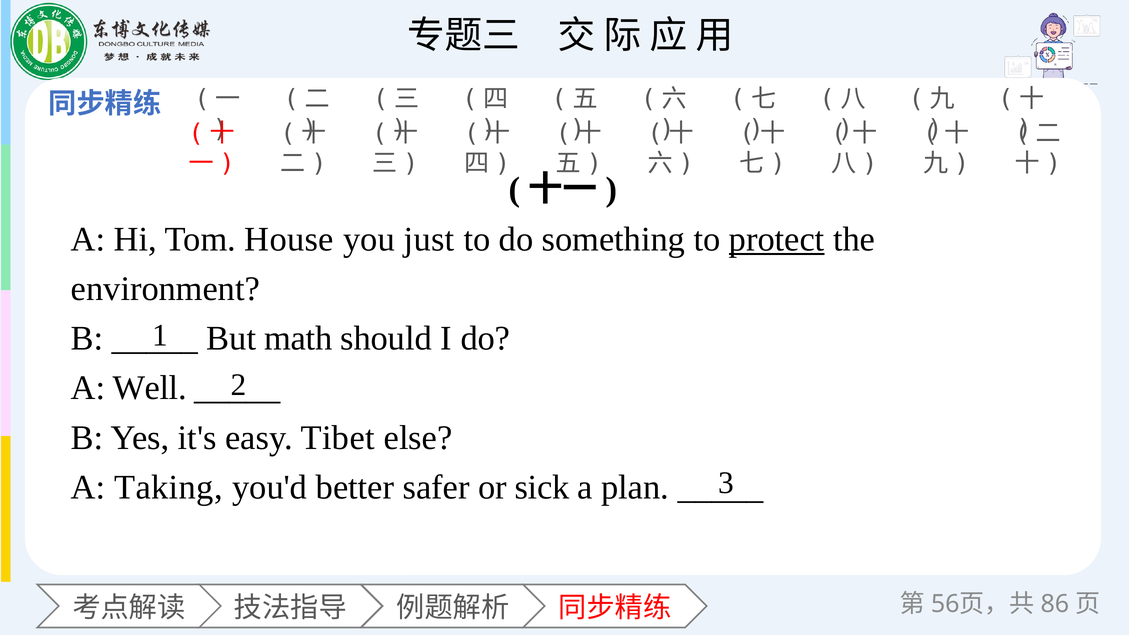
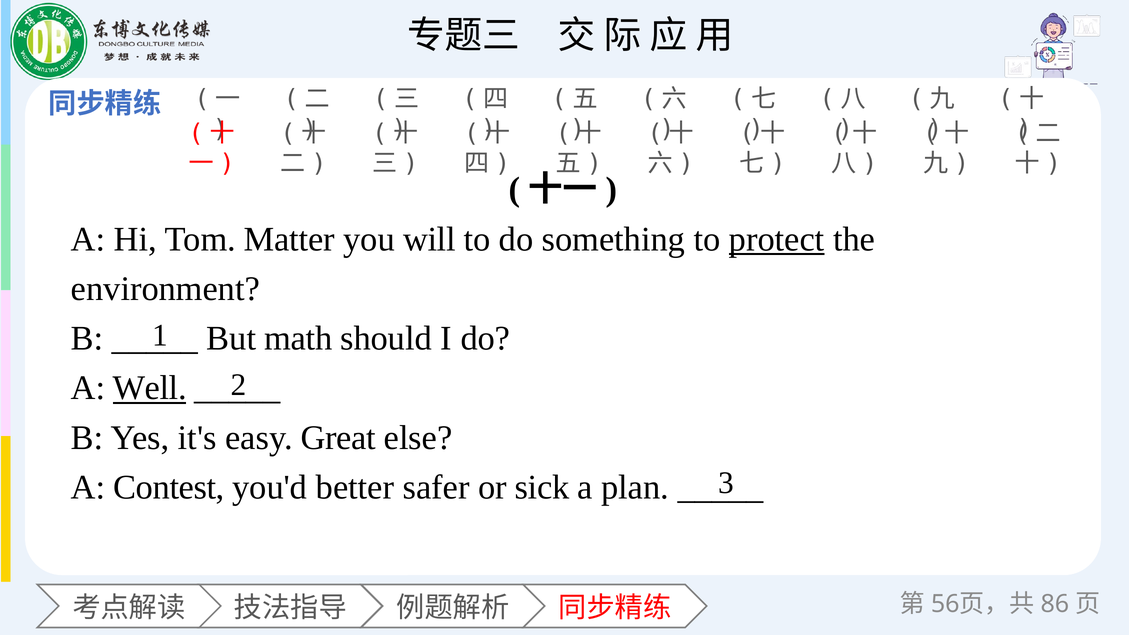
House: House -> Matter (289, 239)
just: just -> will (429, 239)
Well underline: none -> present (150, 388)
Tibet: Tibet -> Great (338, 438)
Taking: Taking -> Contest (169, 487)
